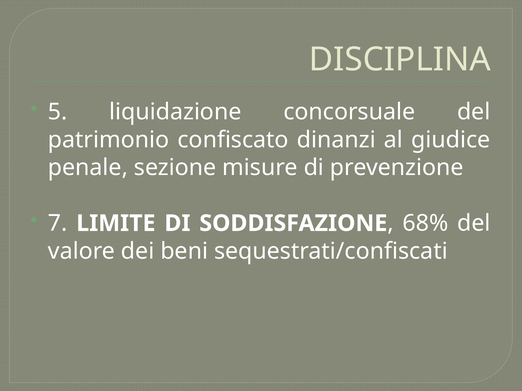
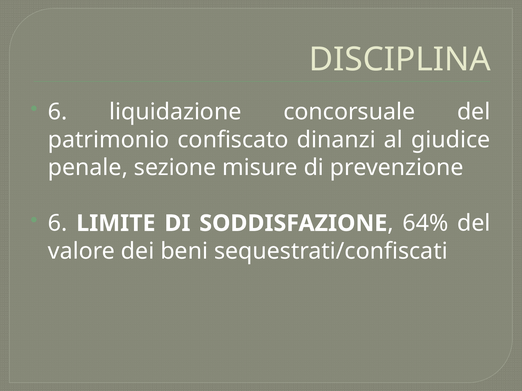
5: 5 -> 6 (58, 112)
7: 7 -> 6 (58, 224)
68%: 68% -> 64% (425, 224)
